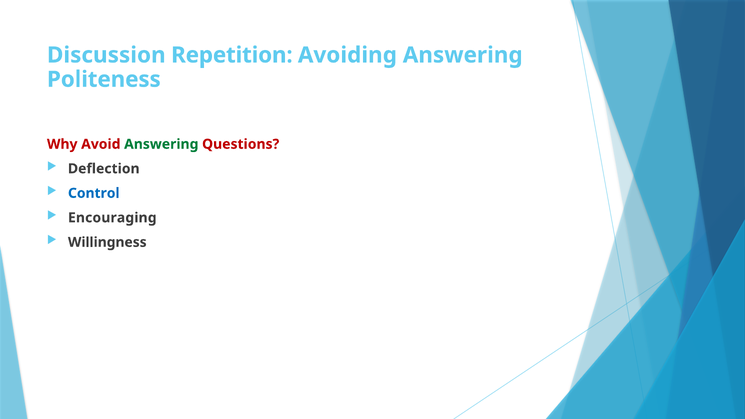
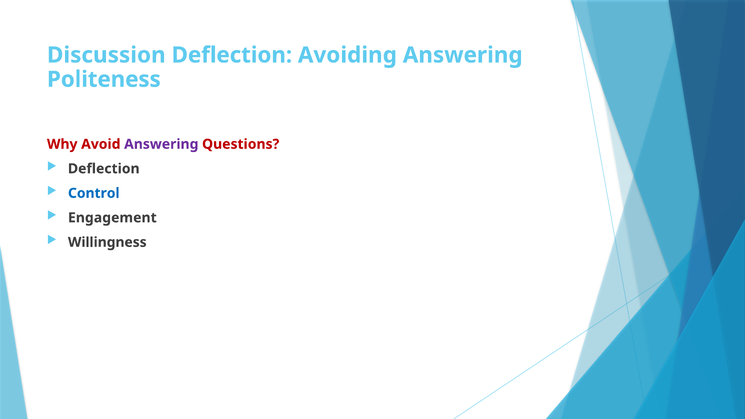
Discussion Repetition: Repetition -> Deflection (232, 55)
Answering colour: green -> purple (161, 144)
Encouraging: Encouraging -> Engagement (112, 218)
